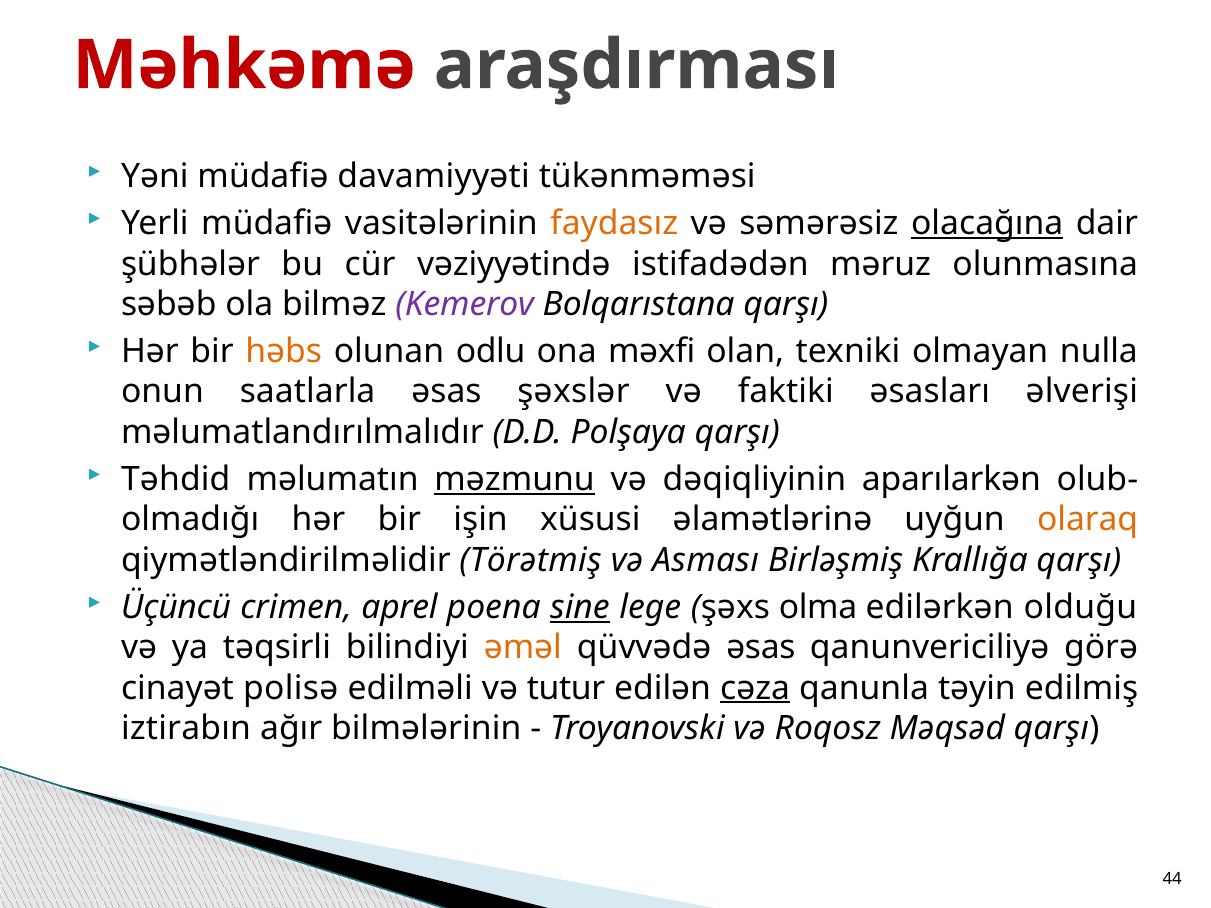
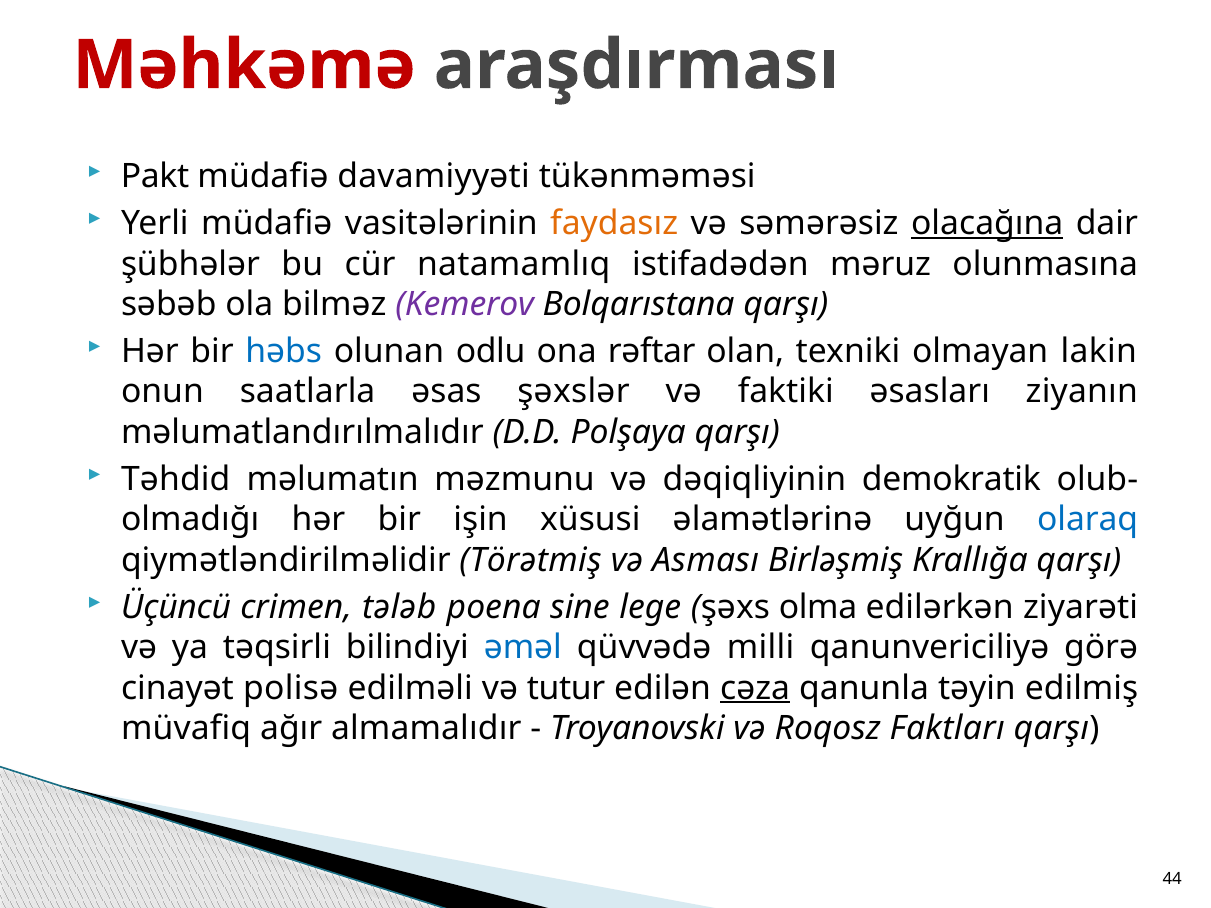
Yəni: Yəni -> Pakt (155, 177)
vəziyyətində: vəziyyətində -> natamamlıq (514, 264)
həbs colour: orange -> blue (284, 352)
məxfi: məxfi -> rəftar (652, 352)
nulla: nulla -> lakin (1099, 352)
əlverişi: əlverişi -> ziyanın (1082, 392)
məzmunu underline: present -> none (515, 479)
aparılarkən: aparılarkən -> demokratik (951, 479)
olaraq colour: orange -> blue (1088, 520)
aprel: aprel -> tələb (399, 607)
sine underline: present -> none (580, 607)
olduğu: olduğu -> ziyarəti (1081, 607)
əməl colour: orange -> blue (523, 648)
qüvvədə əsas: əsas -> milli (761, 648)
iztirabın: iztirabın -> müvafiq (186, 729)
bilmələrinin: bilmələrinin -> almamalıdır (426, 729)
Məqsəd: Məqsəd -> Faktları (947, 729)
